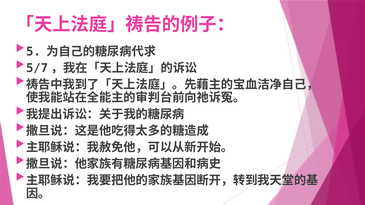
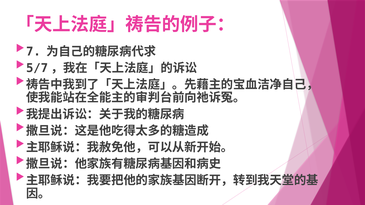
5: 5 -> 7 (33, 52)
